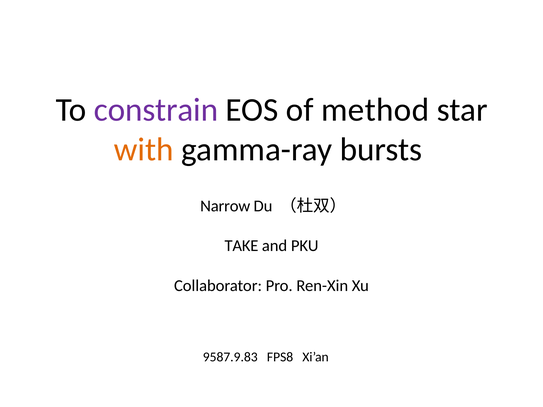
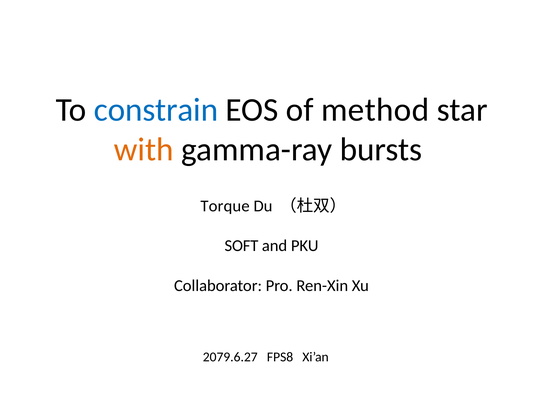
constrain colour: purple -> blue (156, 110)
Narrow: Narrow -> Torque (225, 206)
TAKE: TAKE -> SOFT (241, 246)
9587.9.83: 9587.9.83 -> 2079.6.27 (230, 357)
